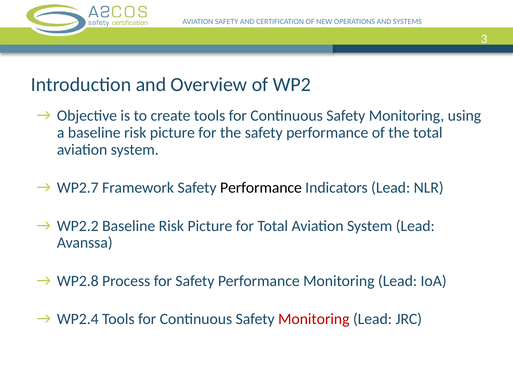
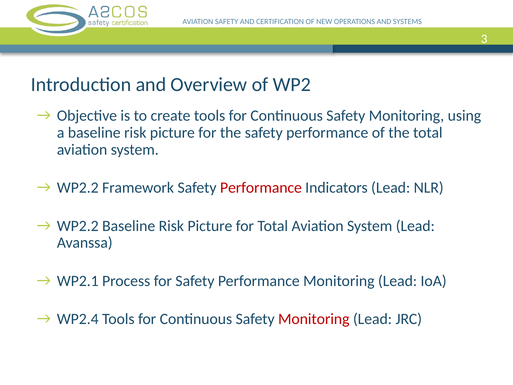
WP2.7: WP2.7 -> WP2.2 (78, 188)
Performance colour: black -> red (261, 188)
WP2.8: WP2.8 -> WP2.1 (78, 281)
